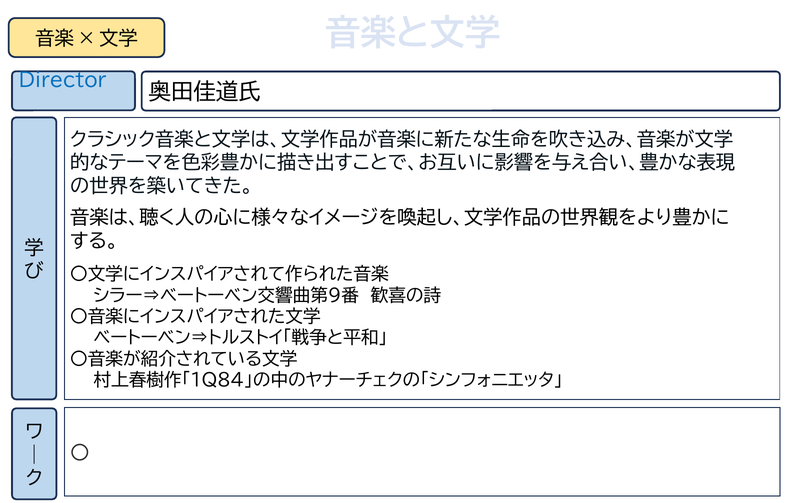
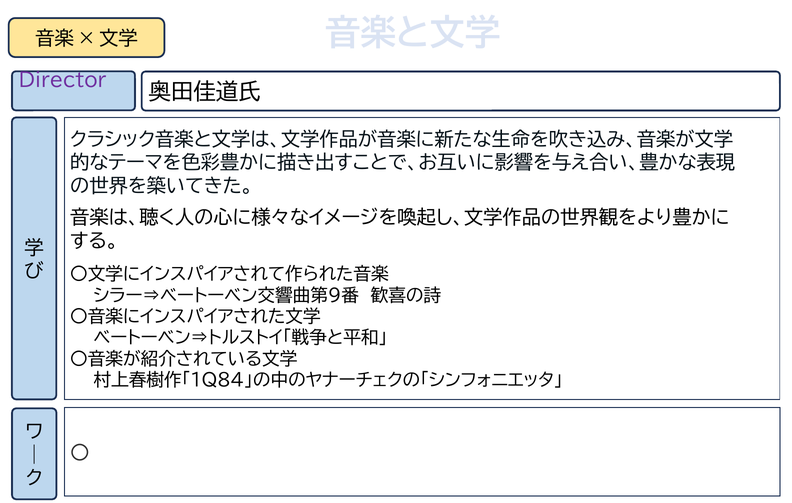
Director colour: blue -> purple (63, 81)
